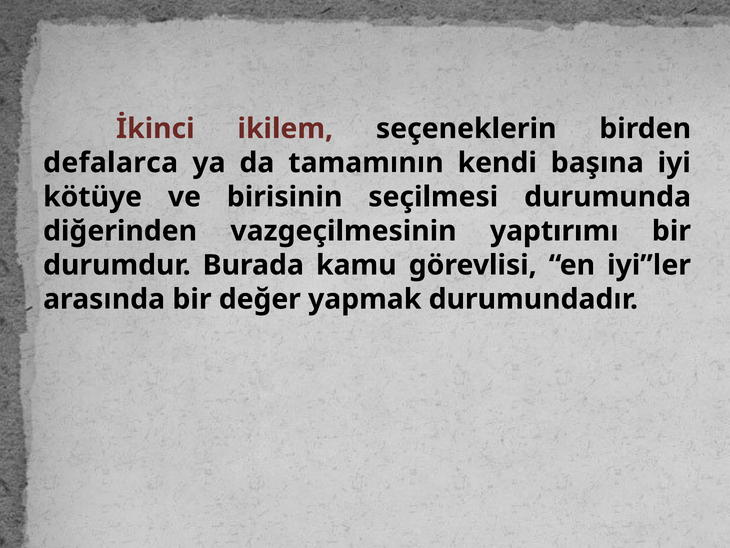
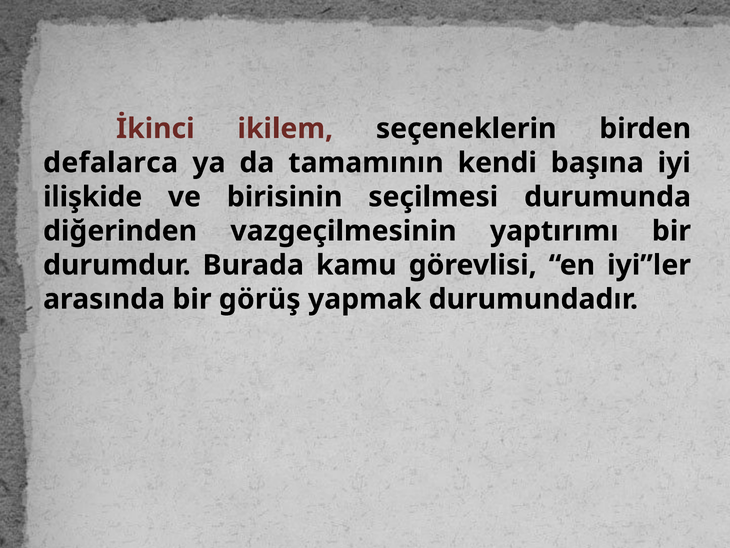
kötüye: kötüye -> ilişkide (93, 197)
değer: değer -> görüş (260, 299)
